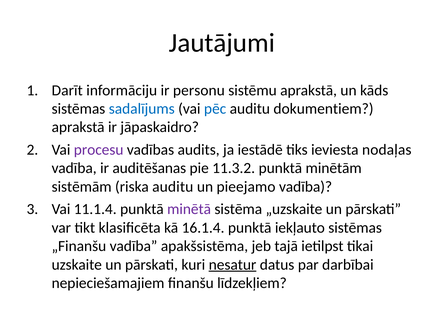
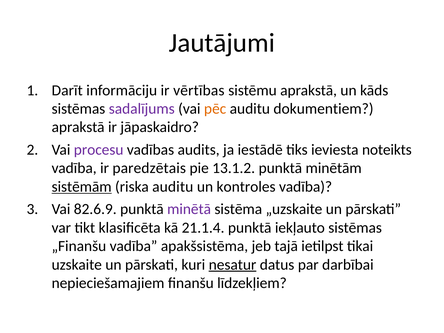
personu: personu -> vērtības (199, 90)
sadalījums colour: blue -> purple (142, 109)
pēc colour: blue -> orange (215, 109)
nodaļas: nodaļas -> noteikts (387, 150)
auditēšanas: auditēšanas -> paredzētais (149, 168)
11.3.2: 11.3.2 -> 13.1.2 (234, 168)
sistēmām underline: none -> present (82, 187)
pieejamo: pieejamo -> kontroles (246, 187)
11.1.4: 11.1.4 -> 82.6.9 (95, 209)
16.1.4: 16.1.4 -> 21.1.4 (203, 228)
